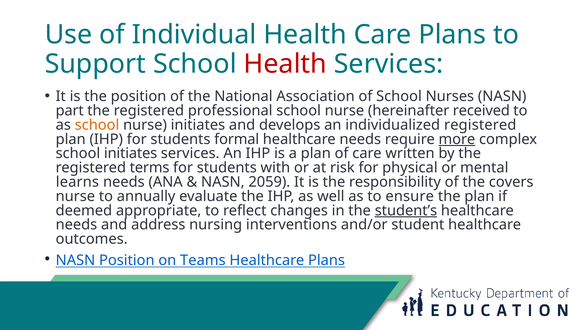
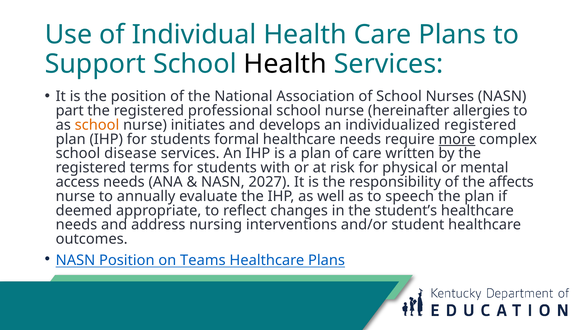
Health colour: red -> black (285, 64)
received: received -> allergies (481, 111)
school initiates: initiates -> disease (130, 153)
learns: learns -> access (78, 182)
2059: 2059 -> 2027 (269, 182)
covers: covers -> affects (511, 182)
ensure: ensure -> speech (410, 196)
student’s underline: present -> none (406, 210)
